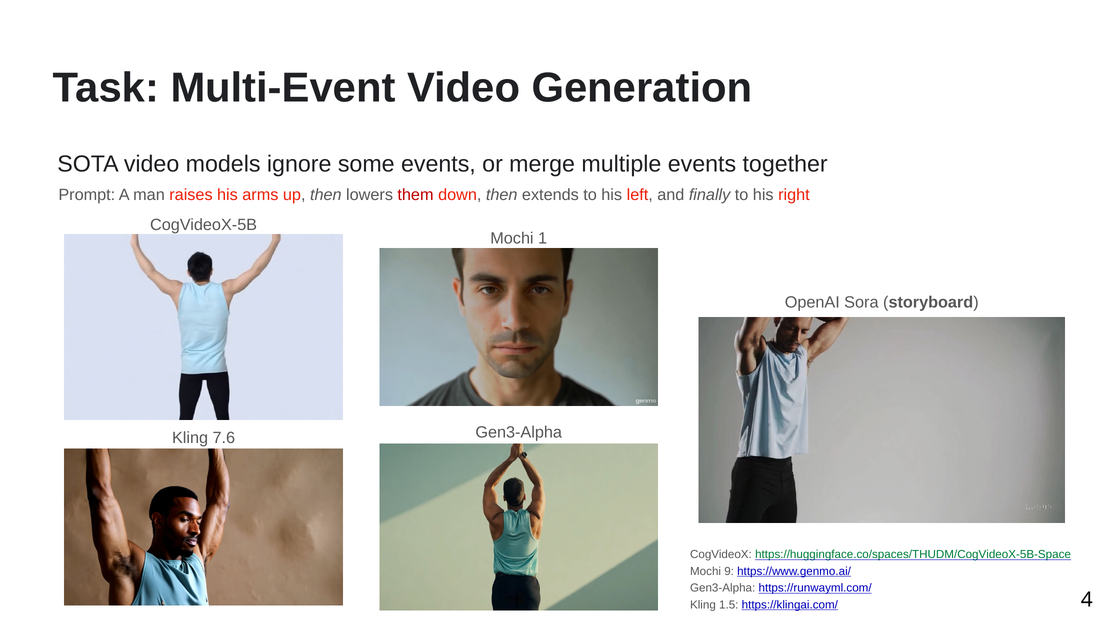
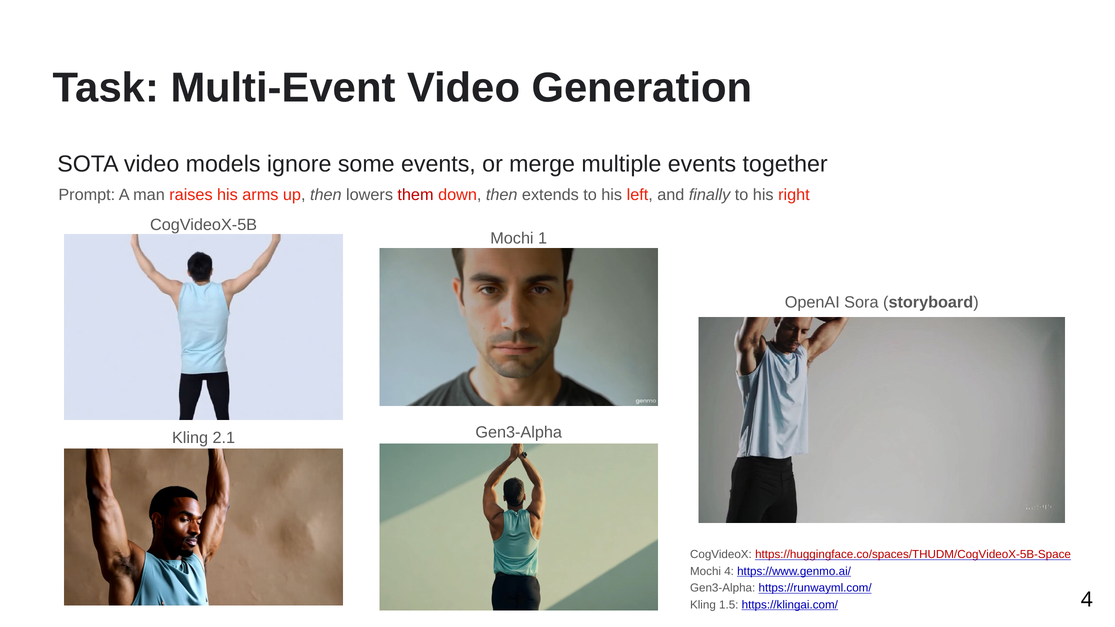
7.6: 7.6 -> 2.1 (224, 438)
https://huggingface.co/spaces/THUDM/CogVideoX-5B-Space colour: green -> red (913, 555)
Mochi 9: 9 -> 4 (729, 571)
